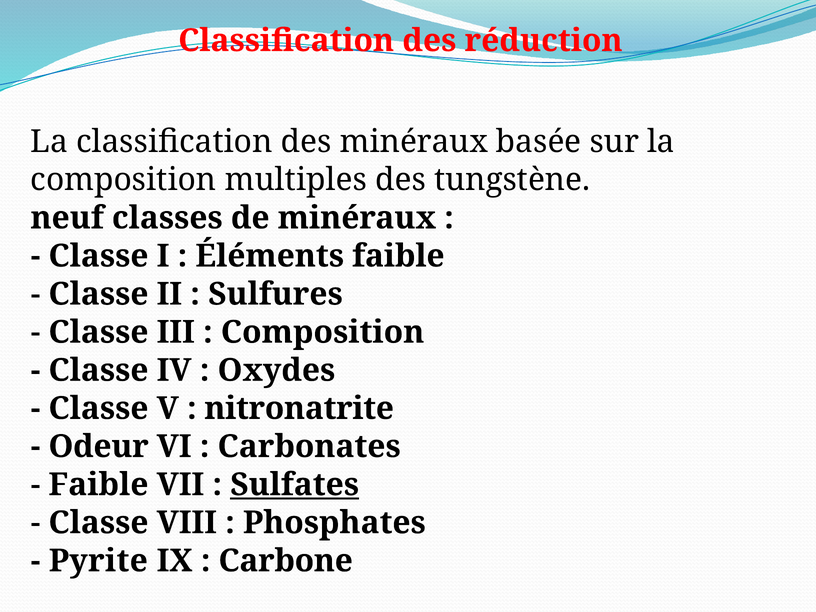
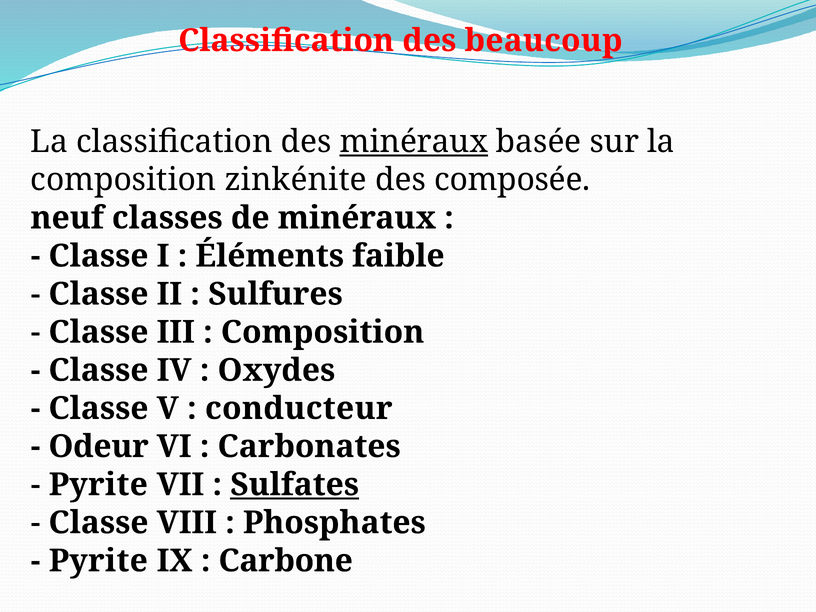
réduction: réduction -> beaucoup (544, 41)
minéraux underline: none -> present (414, 142)
multiples: multiples -> zinkénite (296, 180)
tungstène: tungstène -> composée (512, 180)
nitronatrite: nitronatrite -> conducteur (299, 408)
Faible: Faible -> Pyrite (98, 485)
